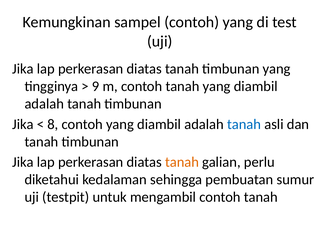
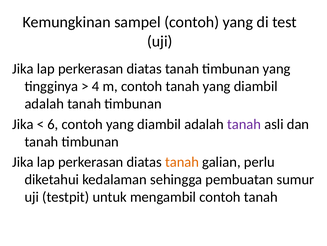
9: 9 -> 4 (96, 86)
8: 8 -> 6 (53, 124)
tanah colour: blue -> purple (244, 124)
